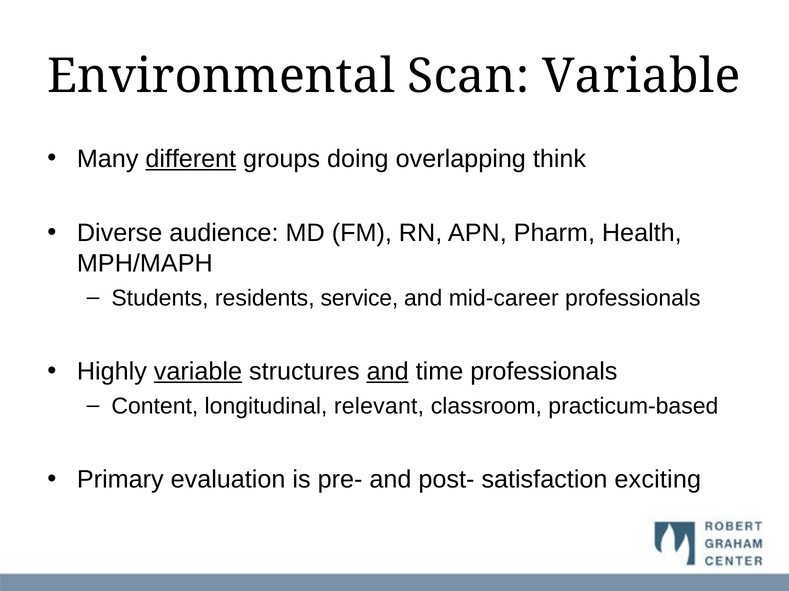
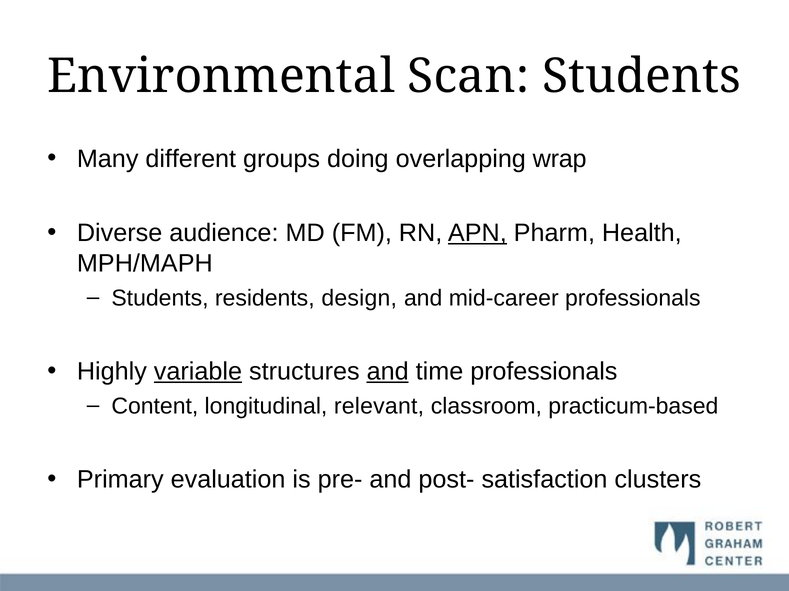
Scan Variable: Variable -> Students (641, 76)
different underline: present -> none (191, 159)
think: think -> wrap (560, 159)
APN underline: none -> present (477, 233)
service: service -> design (359, 299)
exciting: exciting -> clusters (658, 480)
